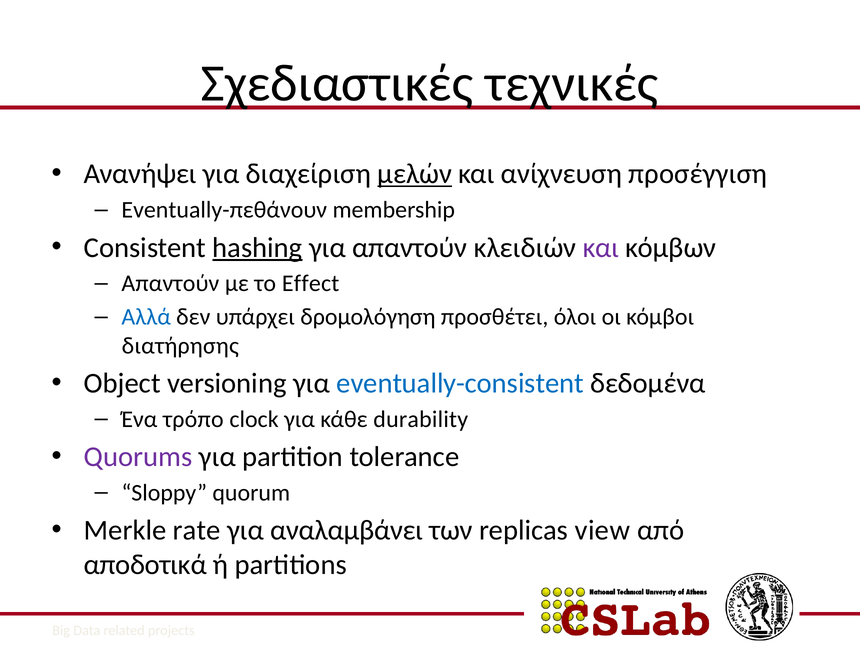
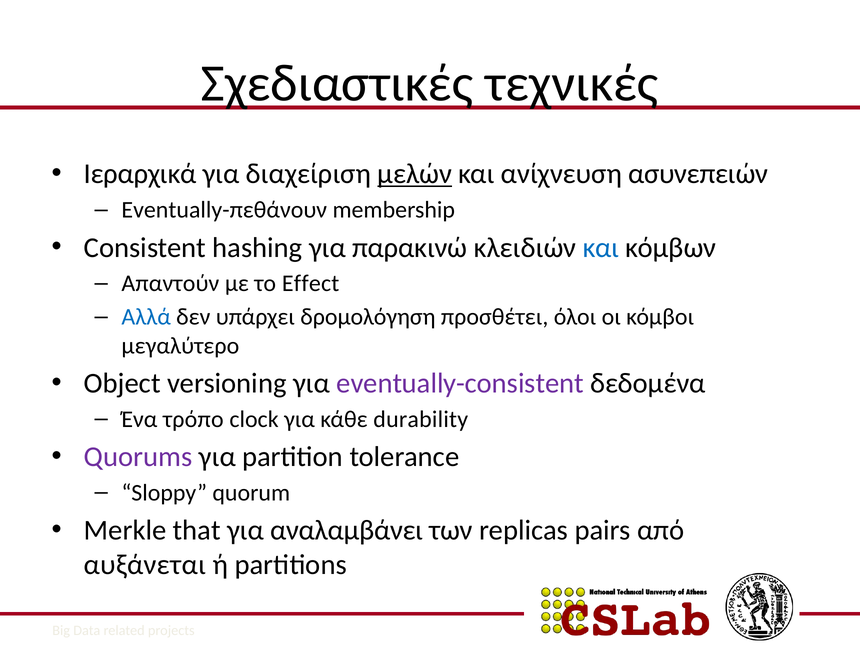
Ανανήψει: Ανανήψει -> Ιεραρχικά (140, 174)
προσέγγιση: προσέγγιση -> ασυνεπειών (698, 174)
hashing underline: present -> none (257, 248)
για απαντούν: απαντούν -> παρακινώ (410, 248)
και colour: purple -> blue (601, 248)
διατήρησης: διατήρησης -> μεγαλύτερο (180, 346)
eventually-consistent colour: blue -> purple (460, 383)
rate: rate -> that (197, 530)
view: view -> pairs (603, 530)
αποδοτικά: αποδοτικά -> αυξάνεται (145, 565)
